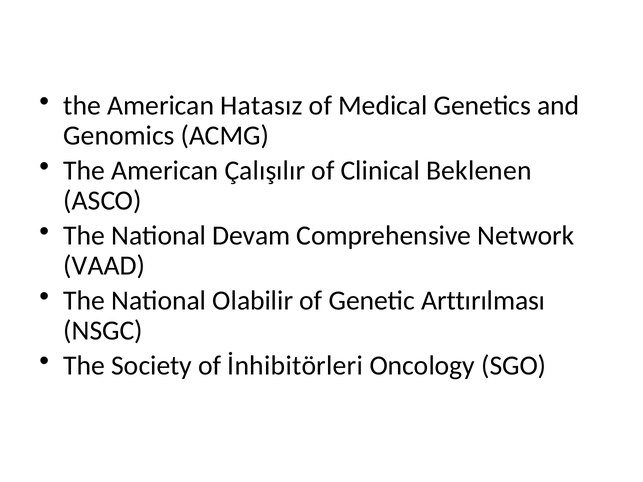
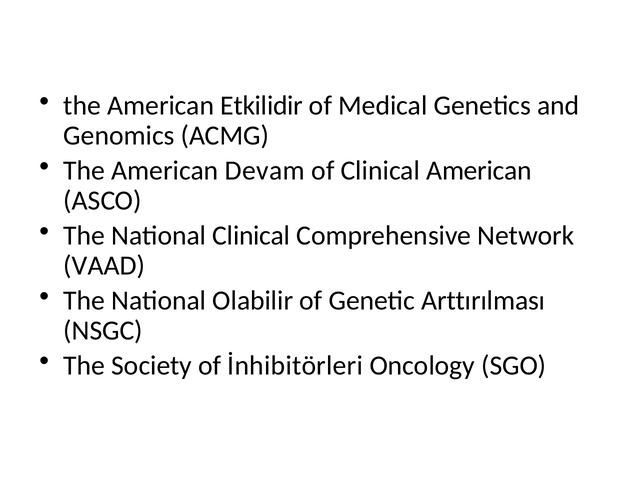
Hatasız: Hatasız -> Etkilidir (262, 106)
Çalışılır: Çalışılır -> Devam (265, 171)
Clinical Beklenen: Beklenen -> American (479, 171)
National Devam: Devam -> Clinical (251, 236)
